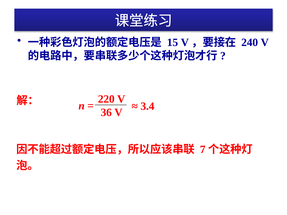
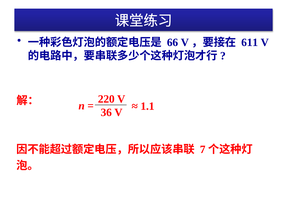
15: 15 -> 66 (172, 42)
240: 240 -> 611 (250, 42)
3.4: 3.4 -> 1.1 (147, 106)
